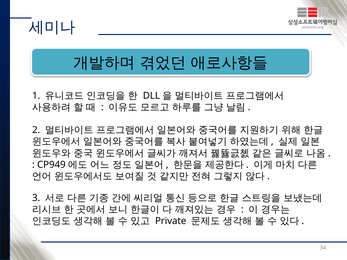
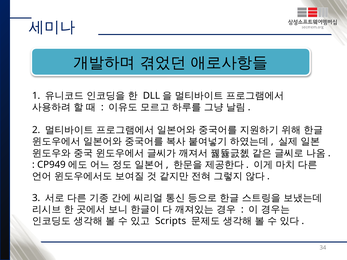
Private: Private -> Scripts (171, 221)
